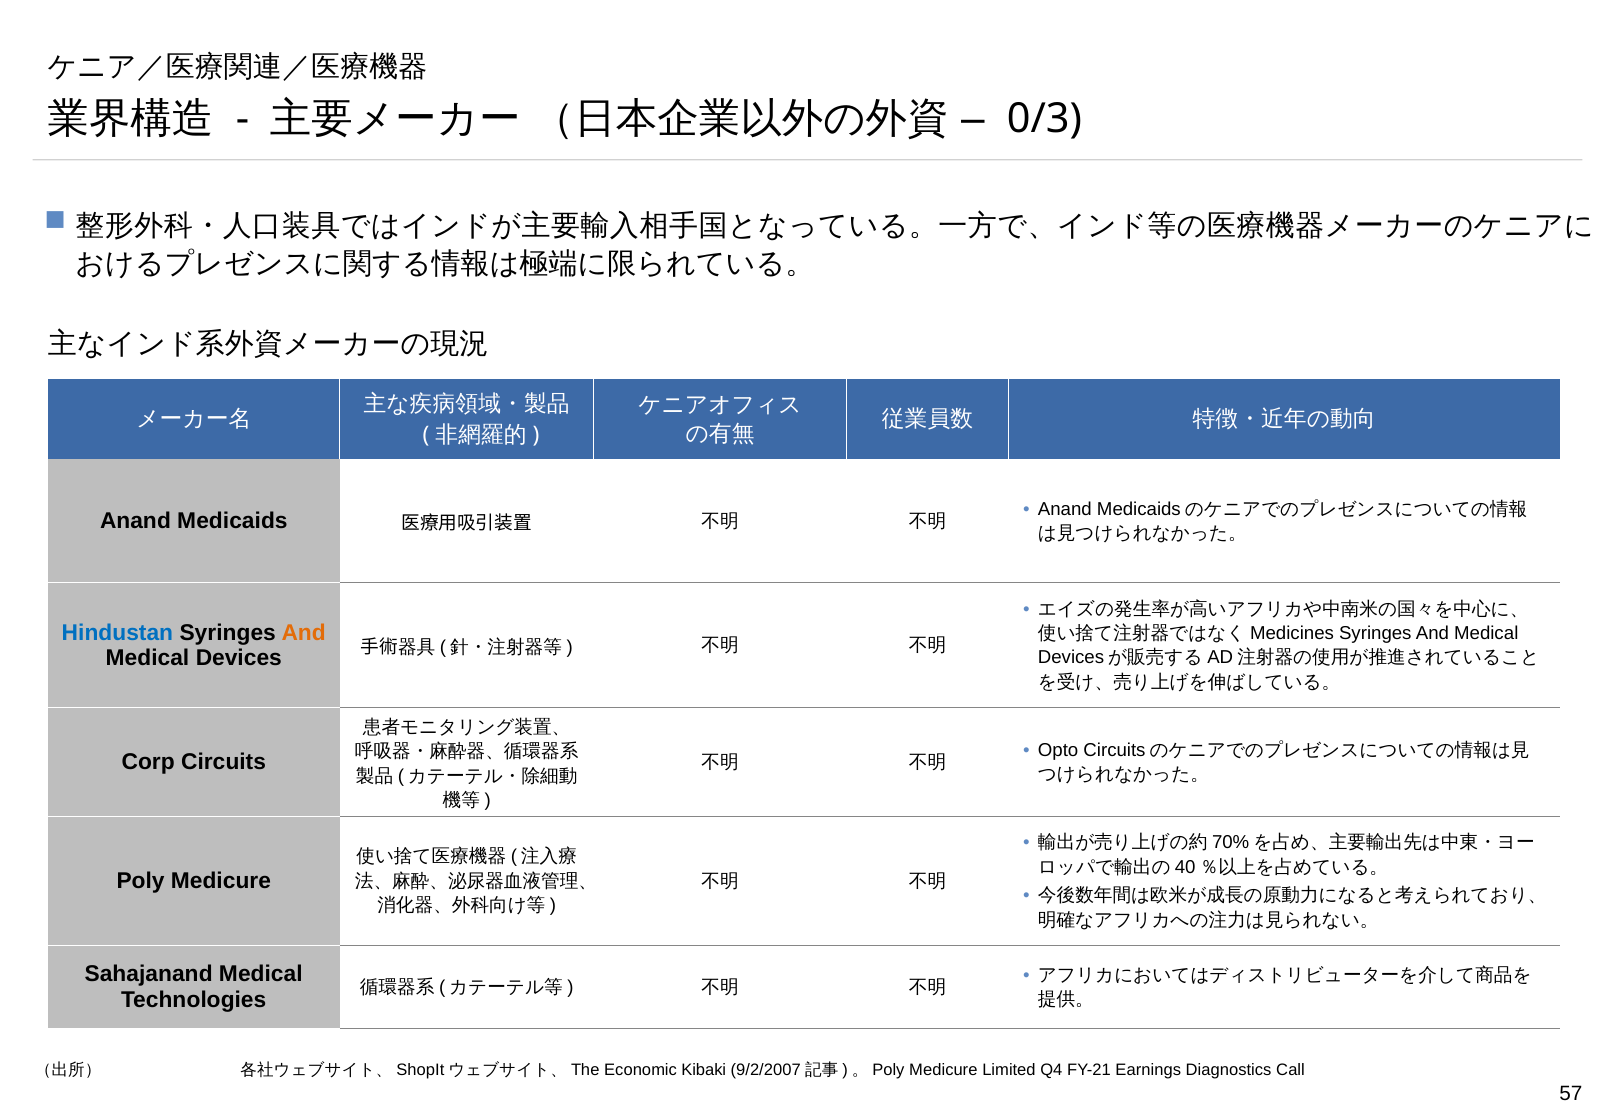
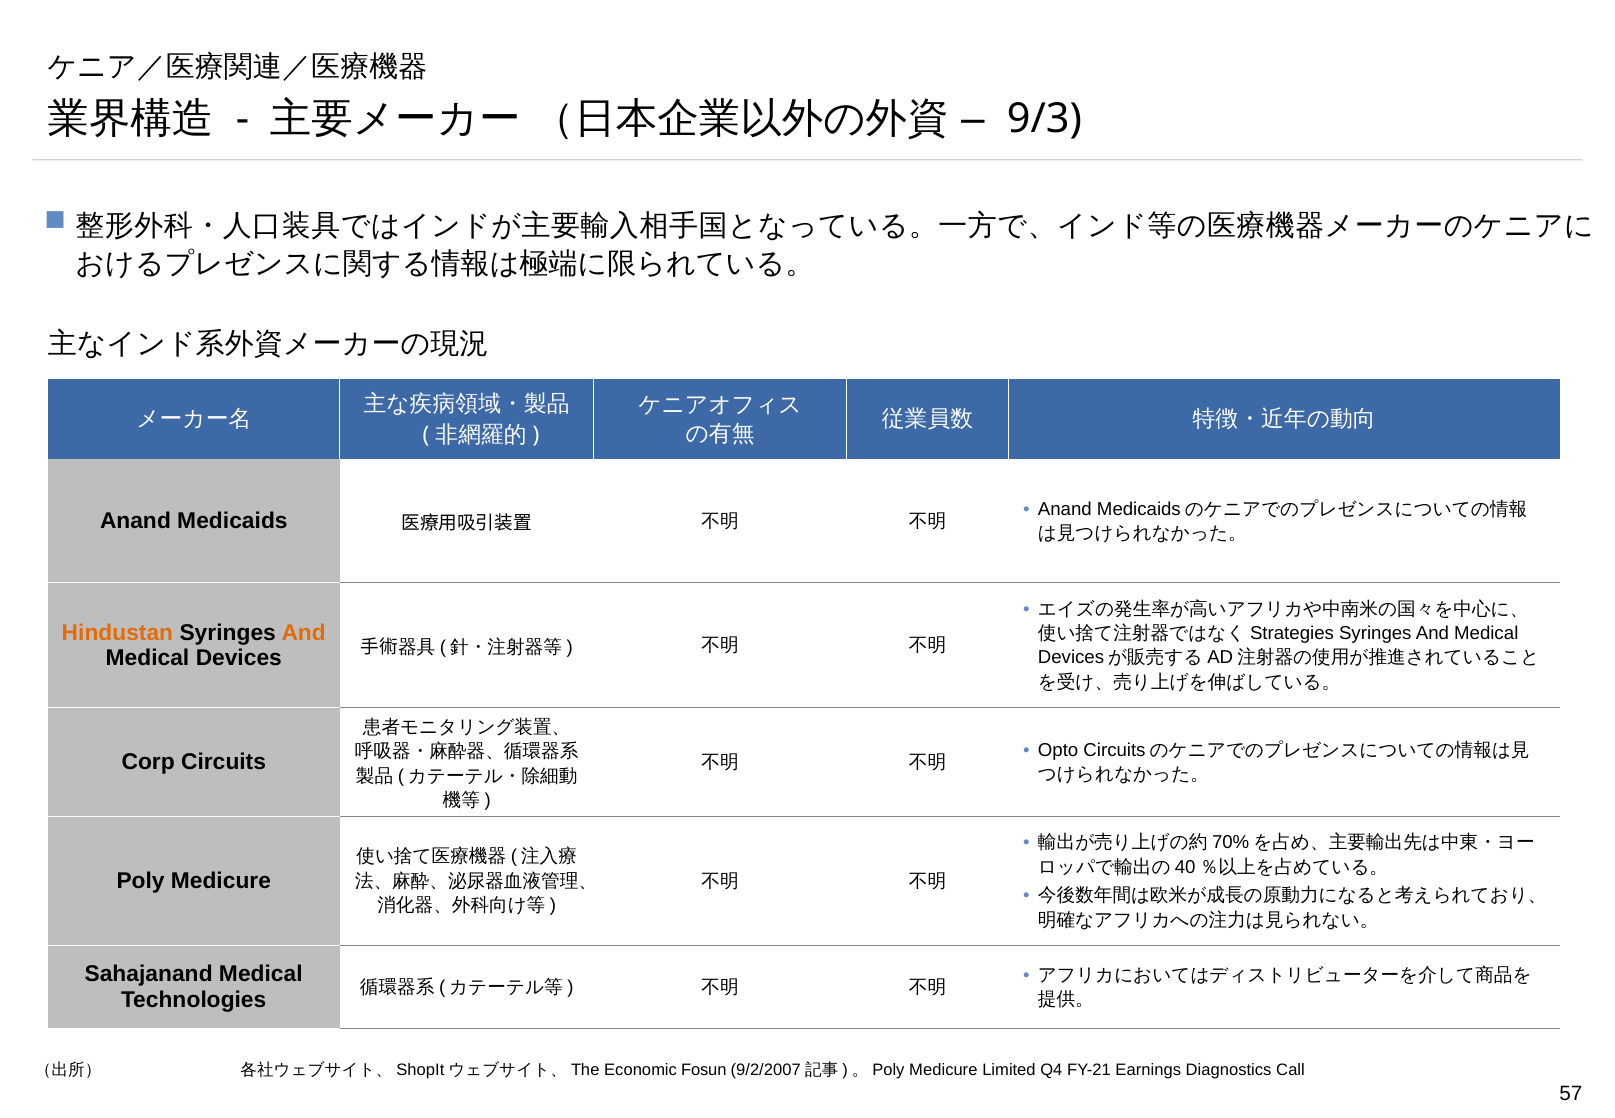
0/3: 0/3 -> 9/3 (1044, 119)
Hindustan colour: blue -> orange (117, 633)
Medicines: Medicines -> Strategies (1292, 633)
Kibaki: Kibaki -> Fosun (704, 1070)
